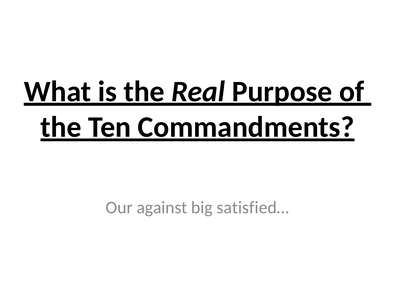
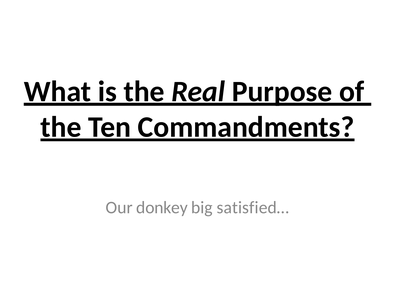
against: against -> donkey (162, 207)
